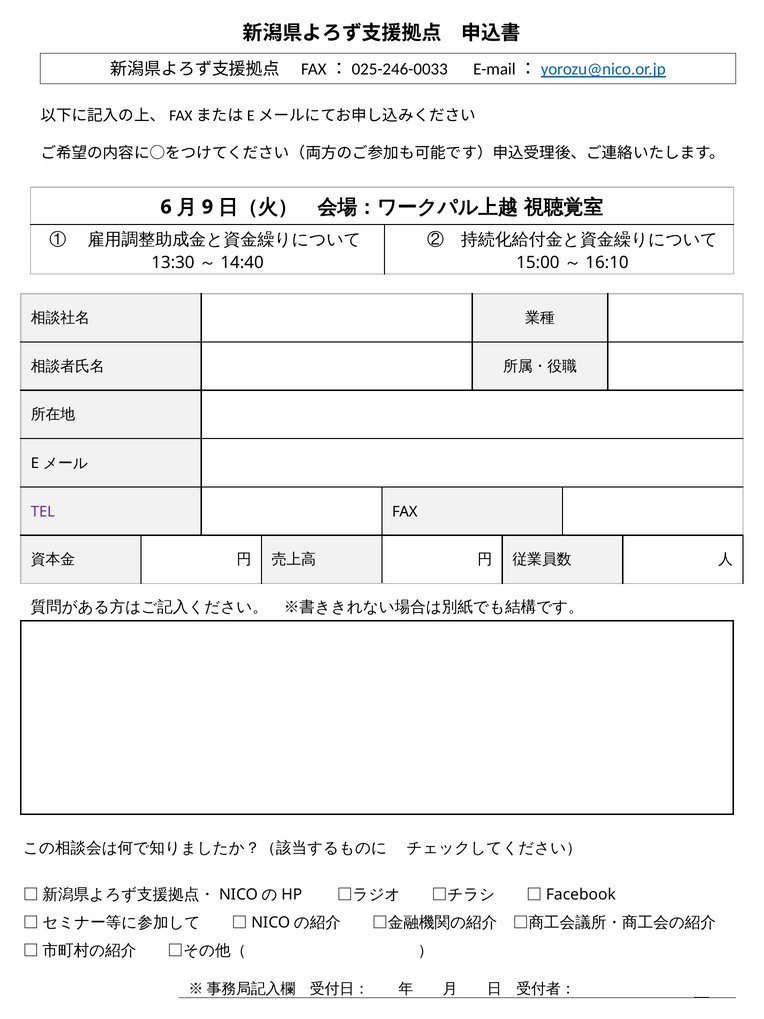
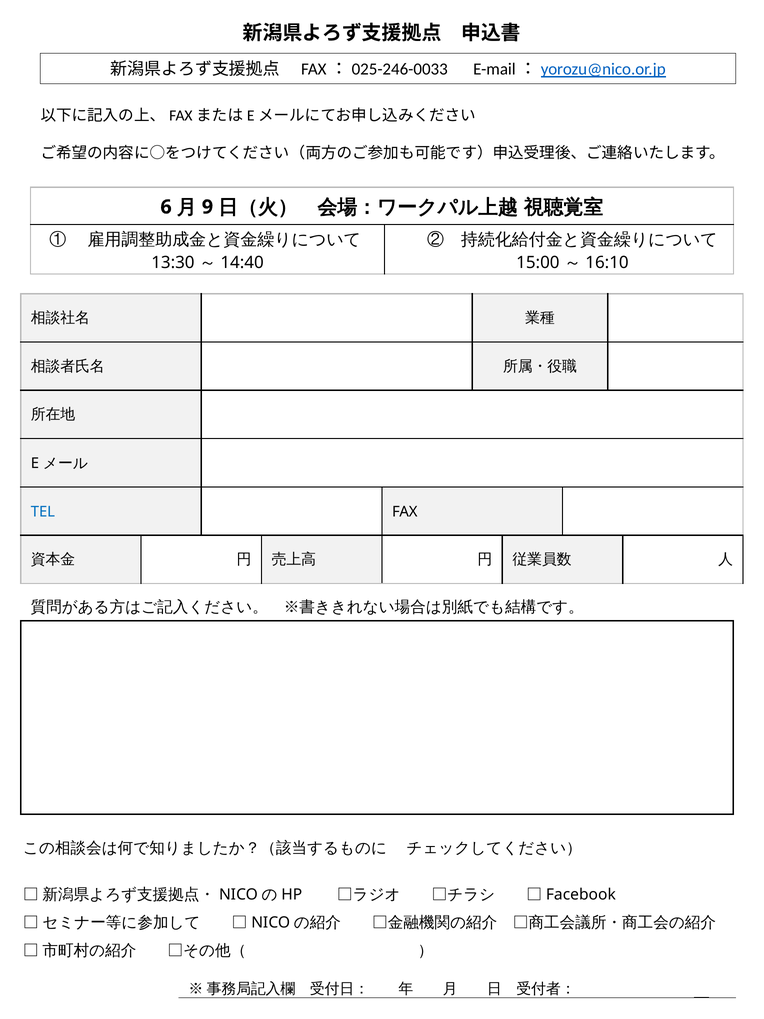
TEL colour: purple -> blue (43, 512)
